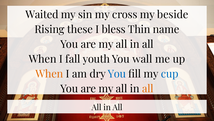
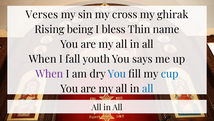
Waited: Waited -> Verses (42, 15)
beside: beside -> ghirak (173, 15)
these: these -> being (80, 29)
wall: wall -> says (142, 59)
When colour: orange -> purple (49, 74)
all colour: orange -> blue (148, 88)
